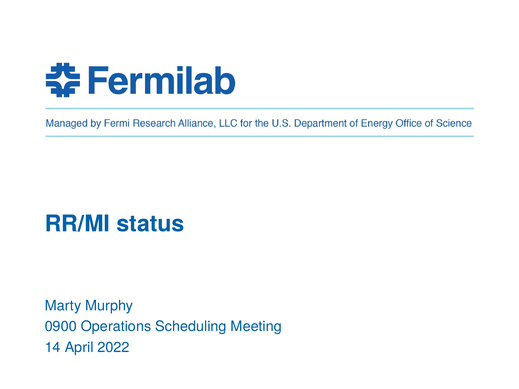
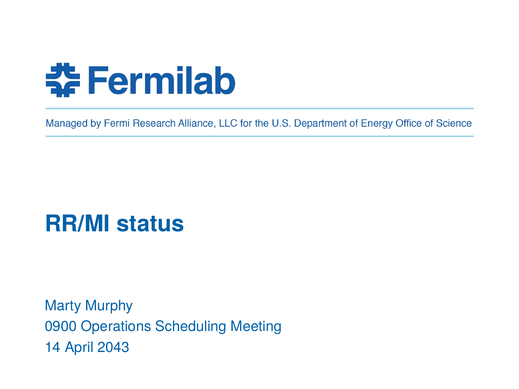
2022: 2022 -> 2043 (114, 347)
